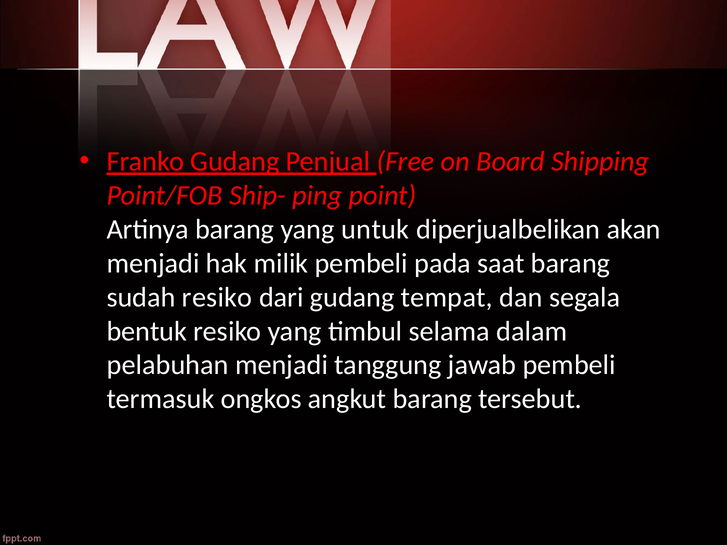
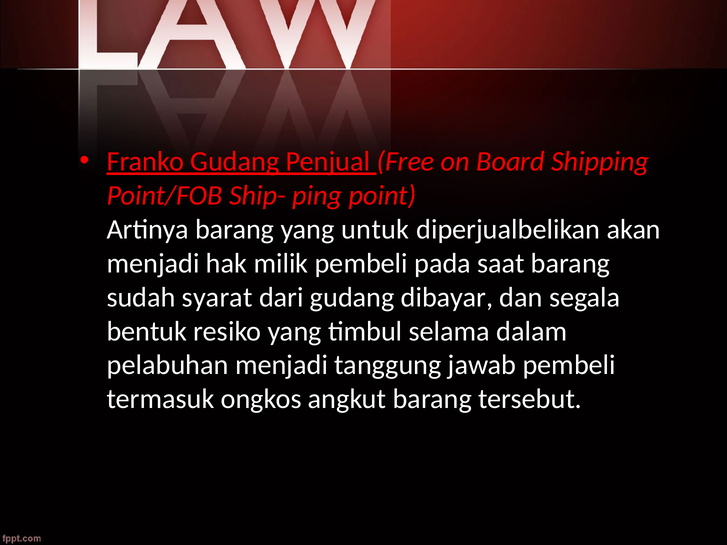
sudah resiko: resiko -> syarat (217, 297)
tempat: tempat -> dibayar (447, 297)
